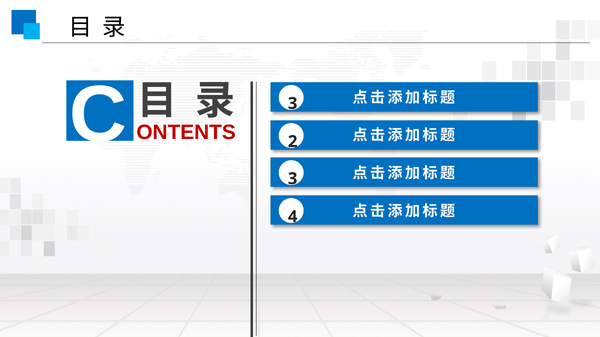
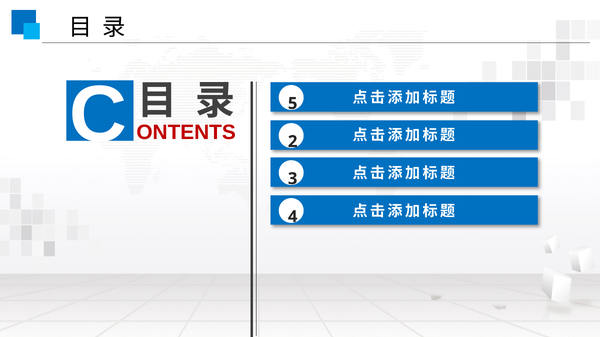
C 3: 3 -> 5 (293, 104)
